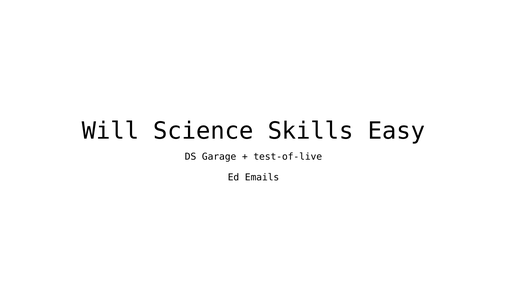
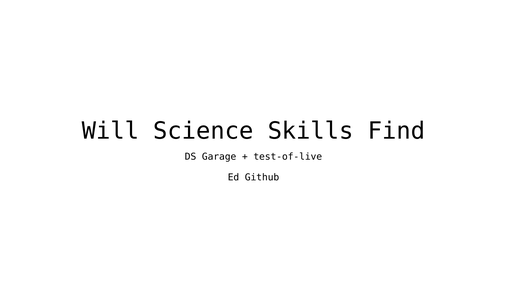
Easy: Easy -> Find (396, 131)
Emails: Emails -> Github (262, 177)
